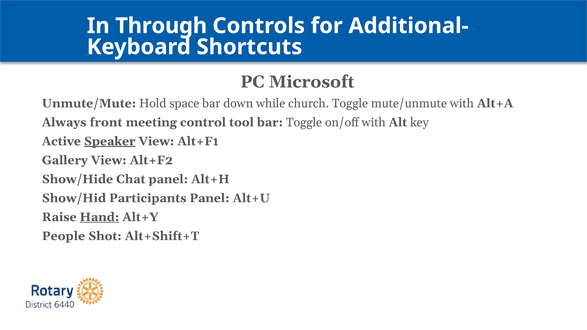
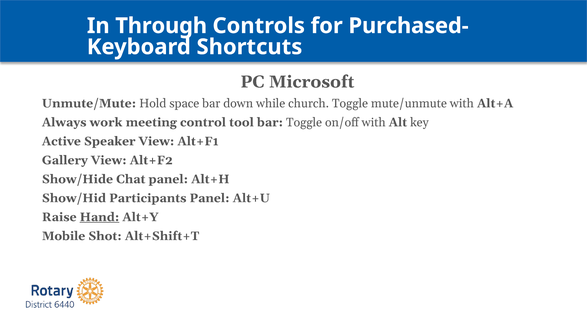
Additional-: Additional- -> Purchased- (409, 26)
front: front -> work (106, 122)
Speaker underline: present -> none (110, 141)
People: People -> Mobile (64, 236)
